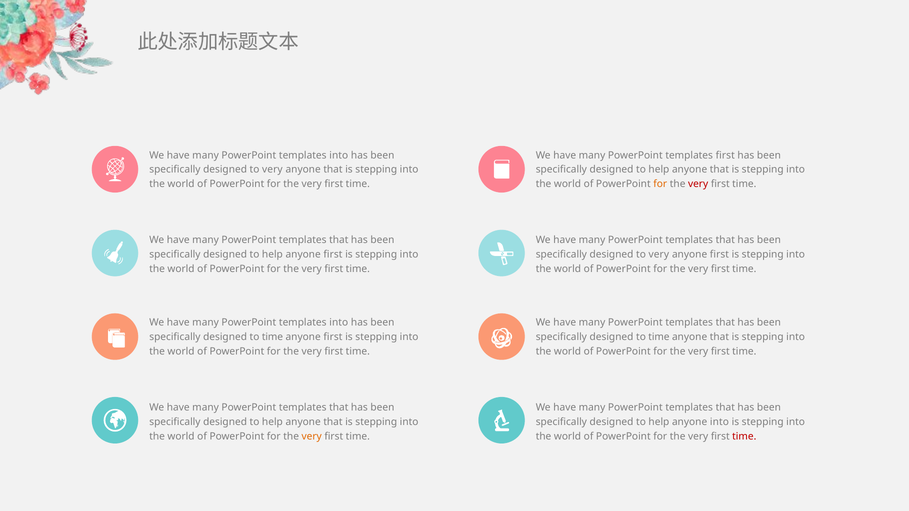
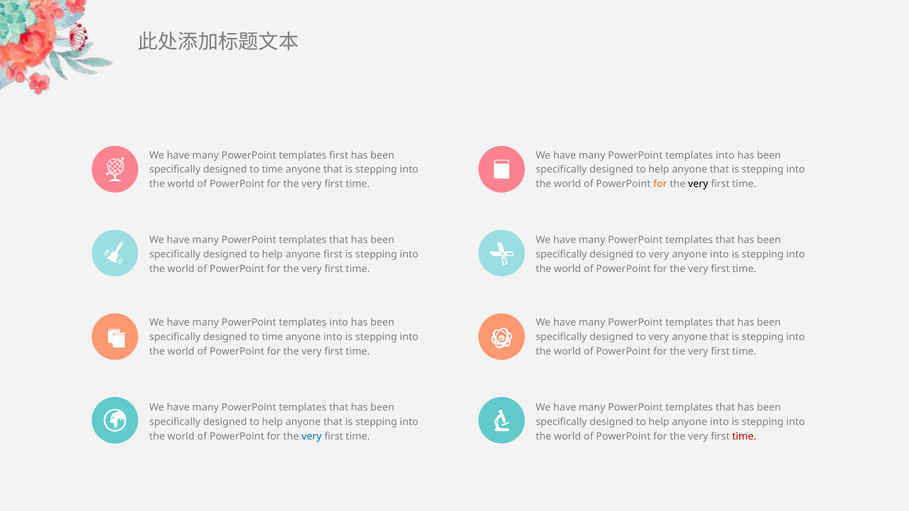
into: into -> first (339, 155)
first: first -> into (725, 155)
very: very -> time (272, 170)
very colour: red -> black (698, 184)
first: first -> into (719, 254)
first: first -> into (333, 337)
time: time -> very (659, 337)
very colour: orange -> blue (312, 437)
